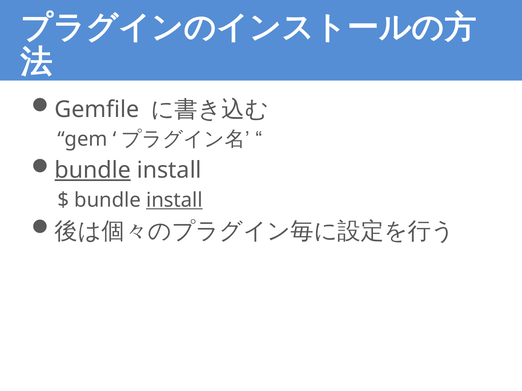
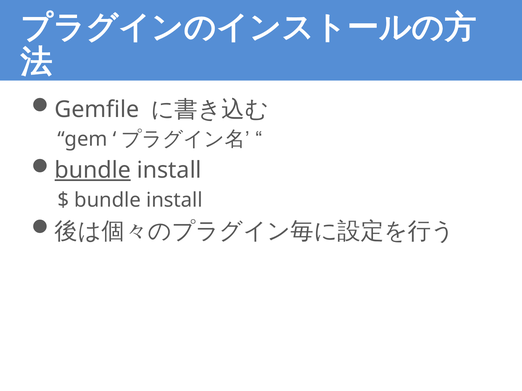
install underline: present -> none (174, 200)
